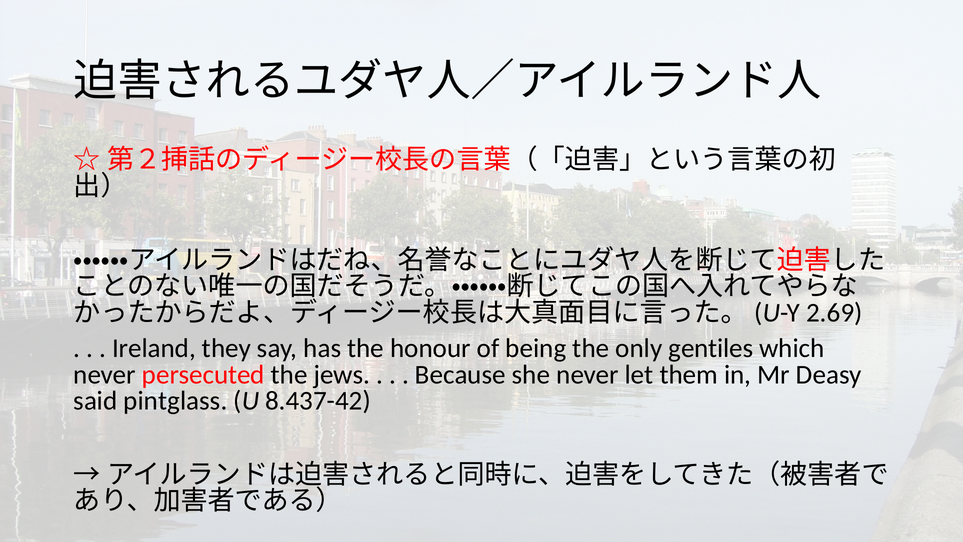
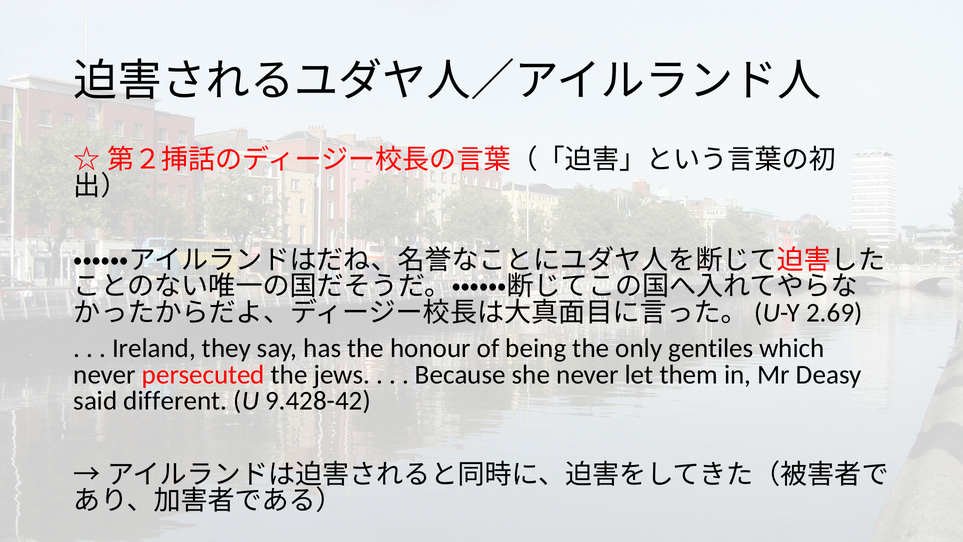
pintglass: pintglass -> different (175, 401)
8.437-42: 8.437-42 -> 9.428-42 (318, 401)
